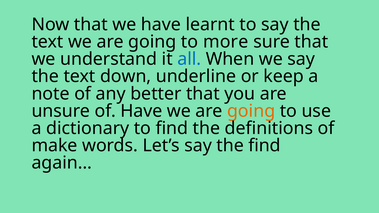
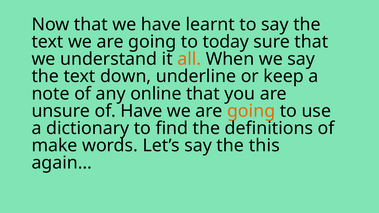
more: more -> today (226, 42)
all colour: blue -> orange (189, 59)
better: better -> online (156, 94)
the find: find -> this (264, 146)
